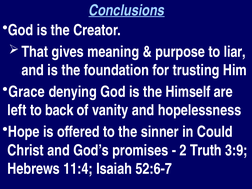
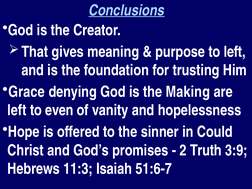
to liar: liar -> left (235, 52)
Himself: Himself -> Making (188, 92)
back: back -> even (59, 110)
11:4: 11:4 -> 11:3 (78, 169)
52:6-7: 52:6-7 -> 51:6-7 (154, 169)
